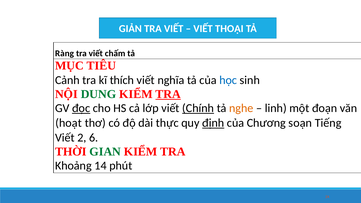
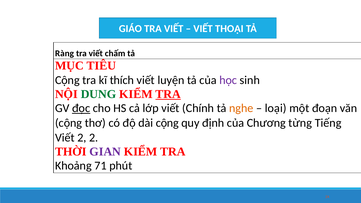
GIẢN: GIẢN -> GIÁO (130, 29)
Cảnh: Cảnh -> Cộng (67, 80)
nghĩa: nghĩa -> luyện (171, 80)
học colour: blue -> purple (228, 80)
Chính underline: present -> none (198, 108)
linh: linh -> loại (276, 108)
hoạt: hoạt -> cộng (69, 123)
dài thực: thực -> cộng (167, 123)
định underline: present -> none (213, 123)
soạn: soạn -> từng (300, 123)
2 6: 6 -> 2 (94, 138)
GIAN colour: green -> purple (105, 152)
14: 14 -> 71 (101, 166)
